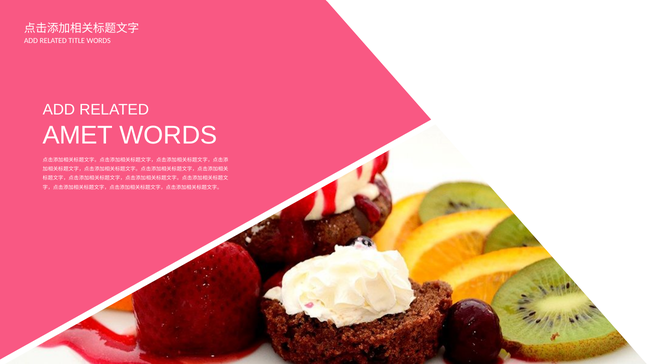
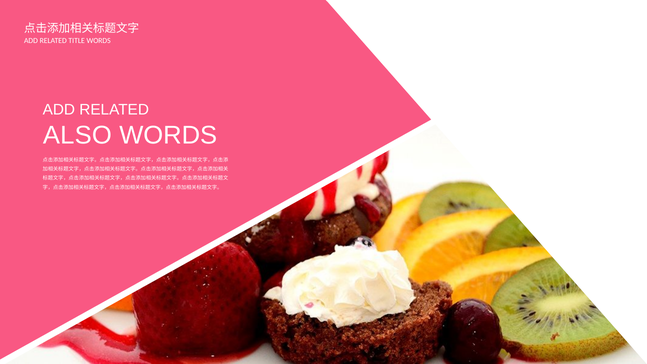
AMET: AMET -> ALSO (77, 135)
